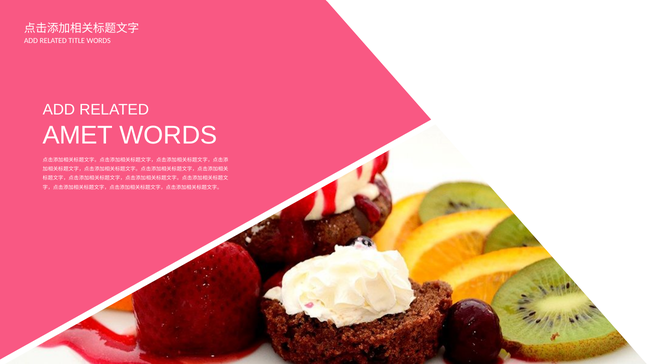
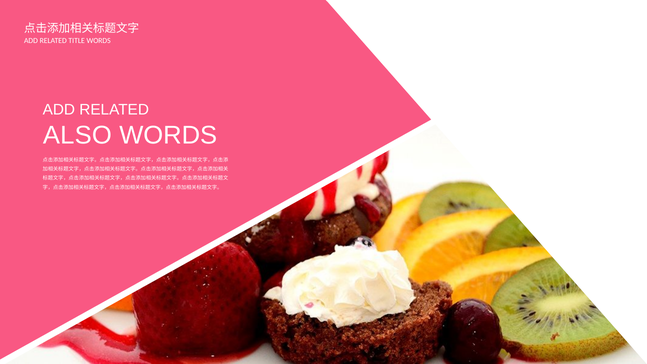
AMET: AMET -> ALSO (77, 135)
